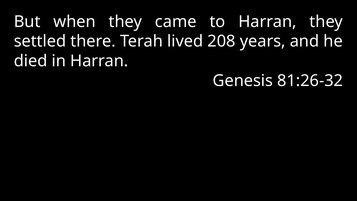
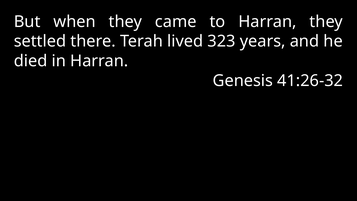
208: 208 -> 323 (222, 41)
81:26-32: 81:26-32 -> 41:26-32 (310, 81)
